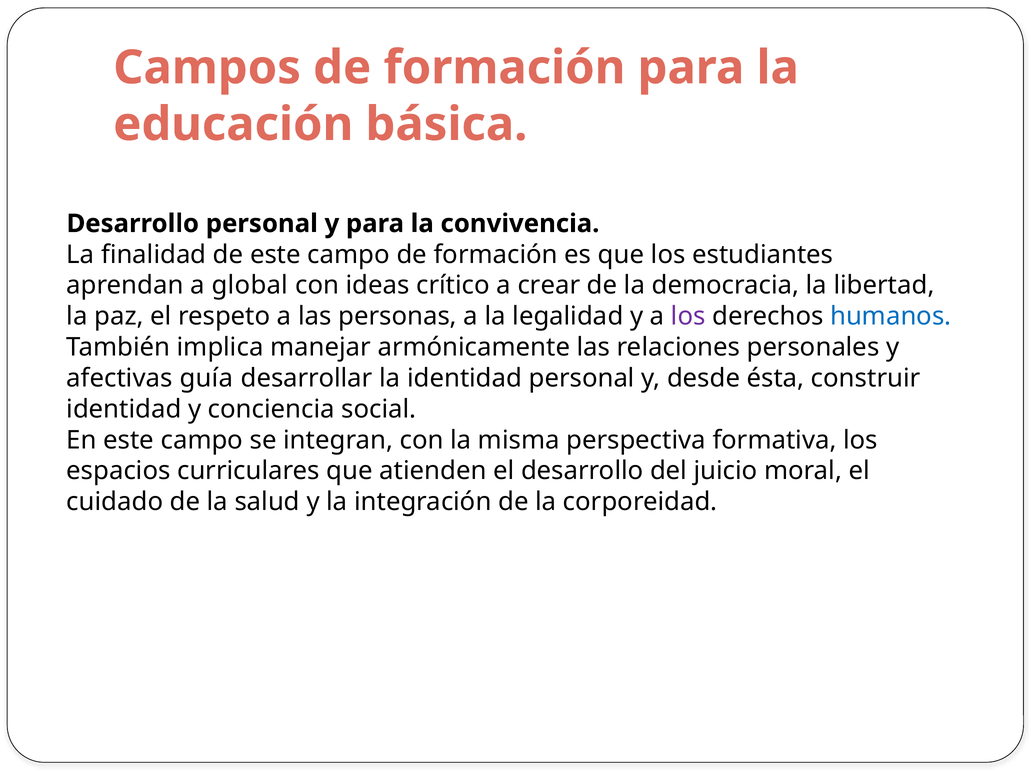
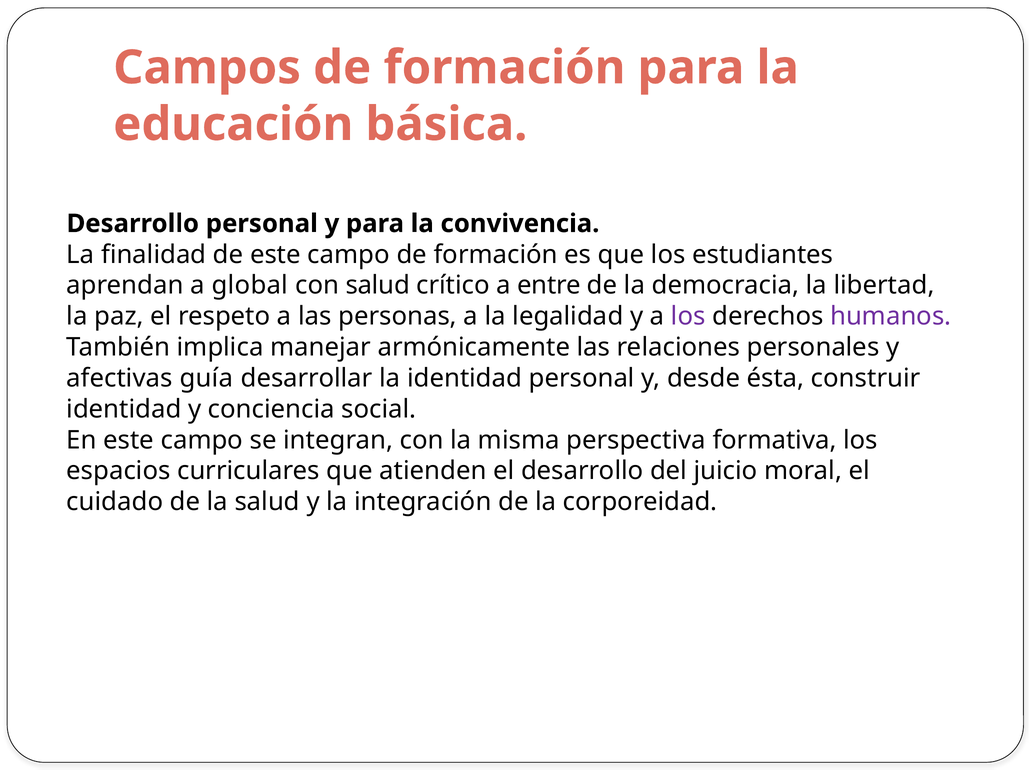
con ideas: ideas -> salud (378, 286)
crear: crear -> entre (549, 286)
humanos colour: blue -> purple (891, 316)
